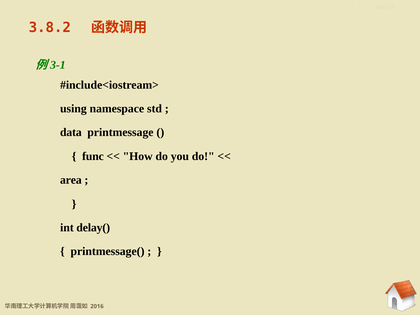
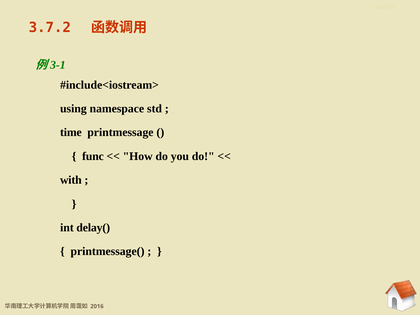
3.8.2: 3.8.2 -> 3.7.2 (50, 28)
data: data -> time (71, 132)
area: area -> with (71, 180)
